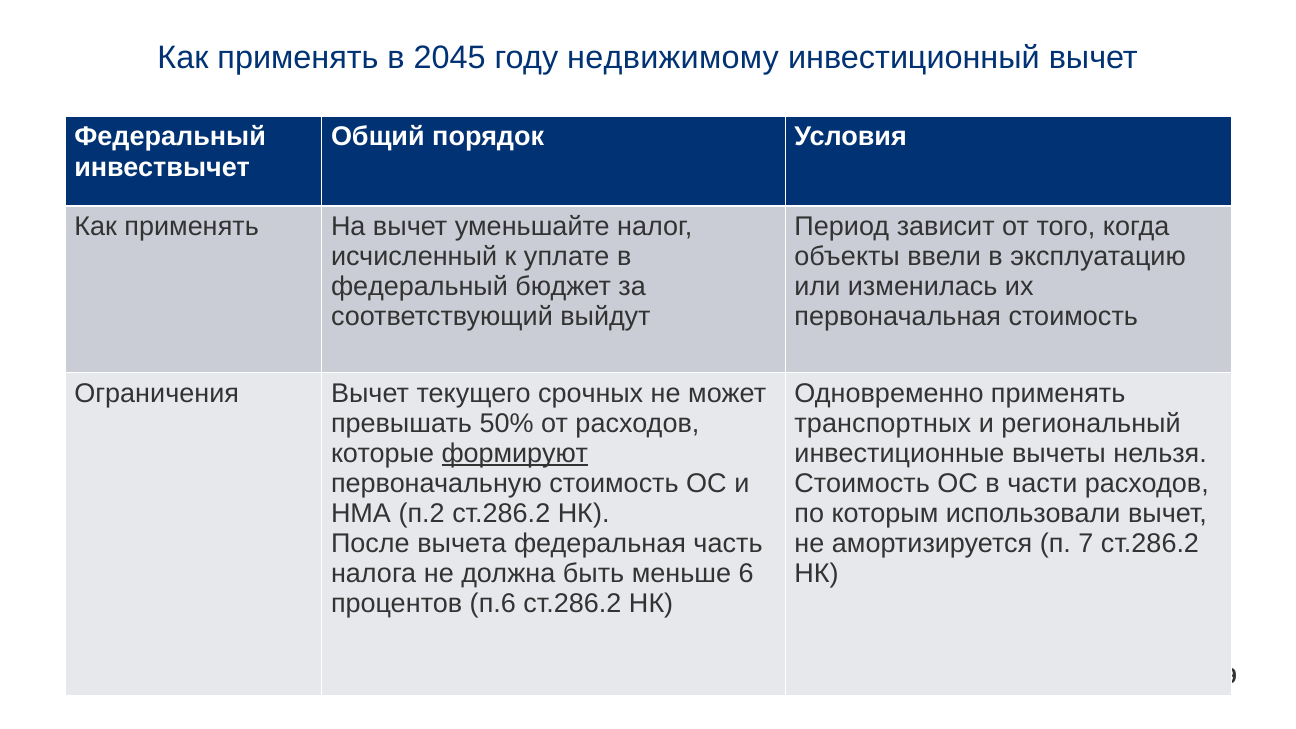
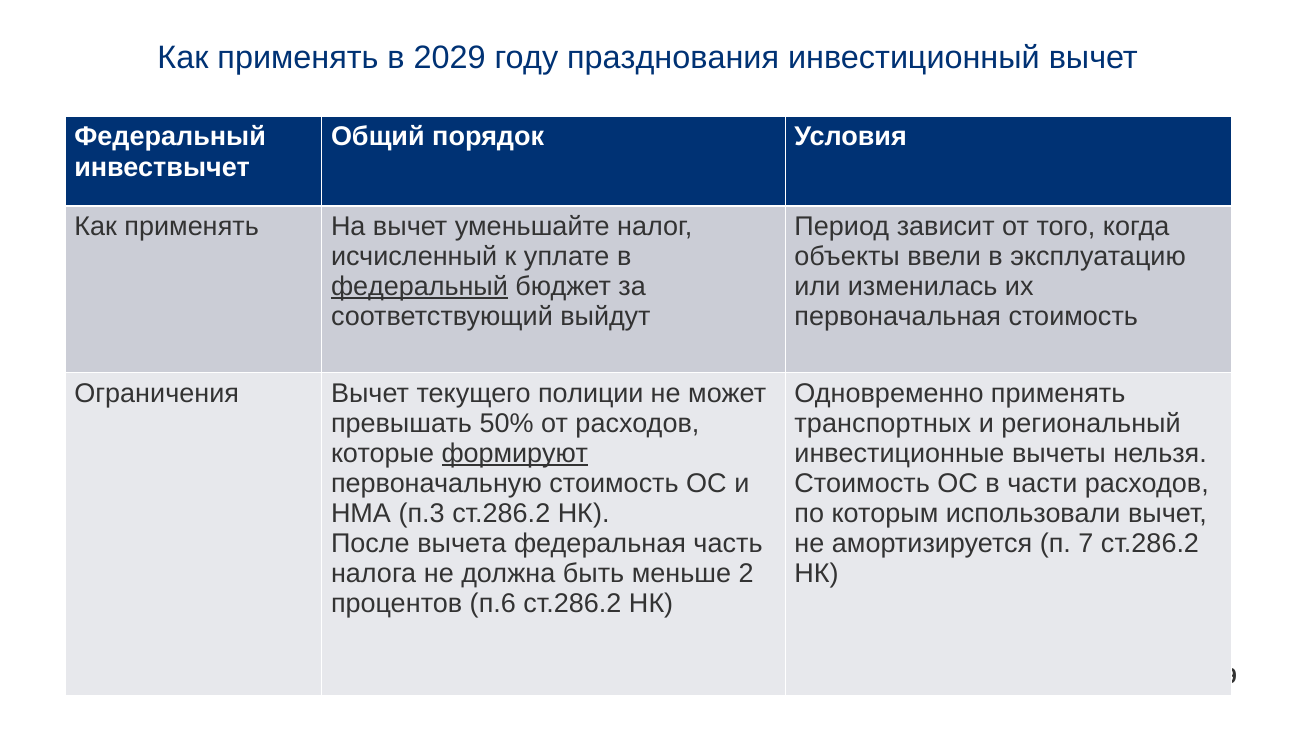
2045: 2045 -> 2029 (450, 58)
недвижимому: недвижимому -> празднования (673, 58)
федеральный underline: none -> present (419, 286)
срочных: срочных -> полиции (591, 393)
п.2: п.2 -> п.3 (422, 514)
6: 6 -> 2 (746, 574)
